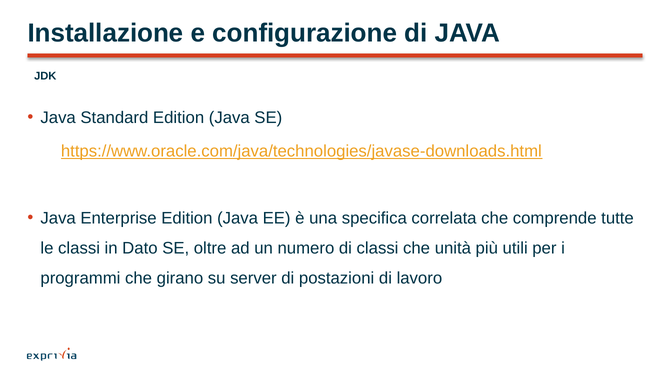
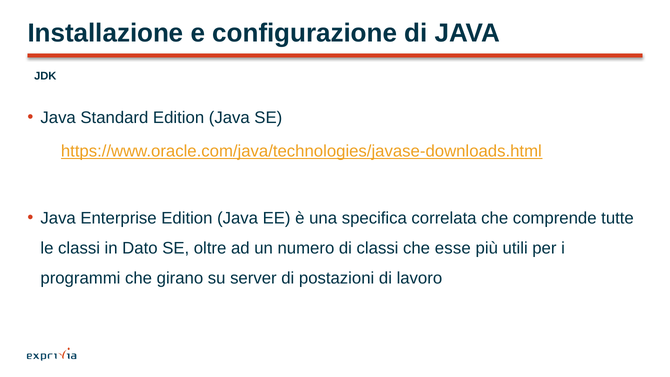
unità: unità -> esse (453, 248)
